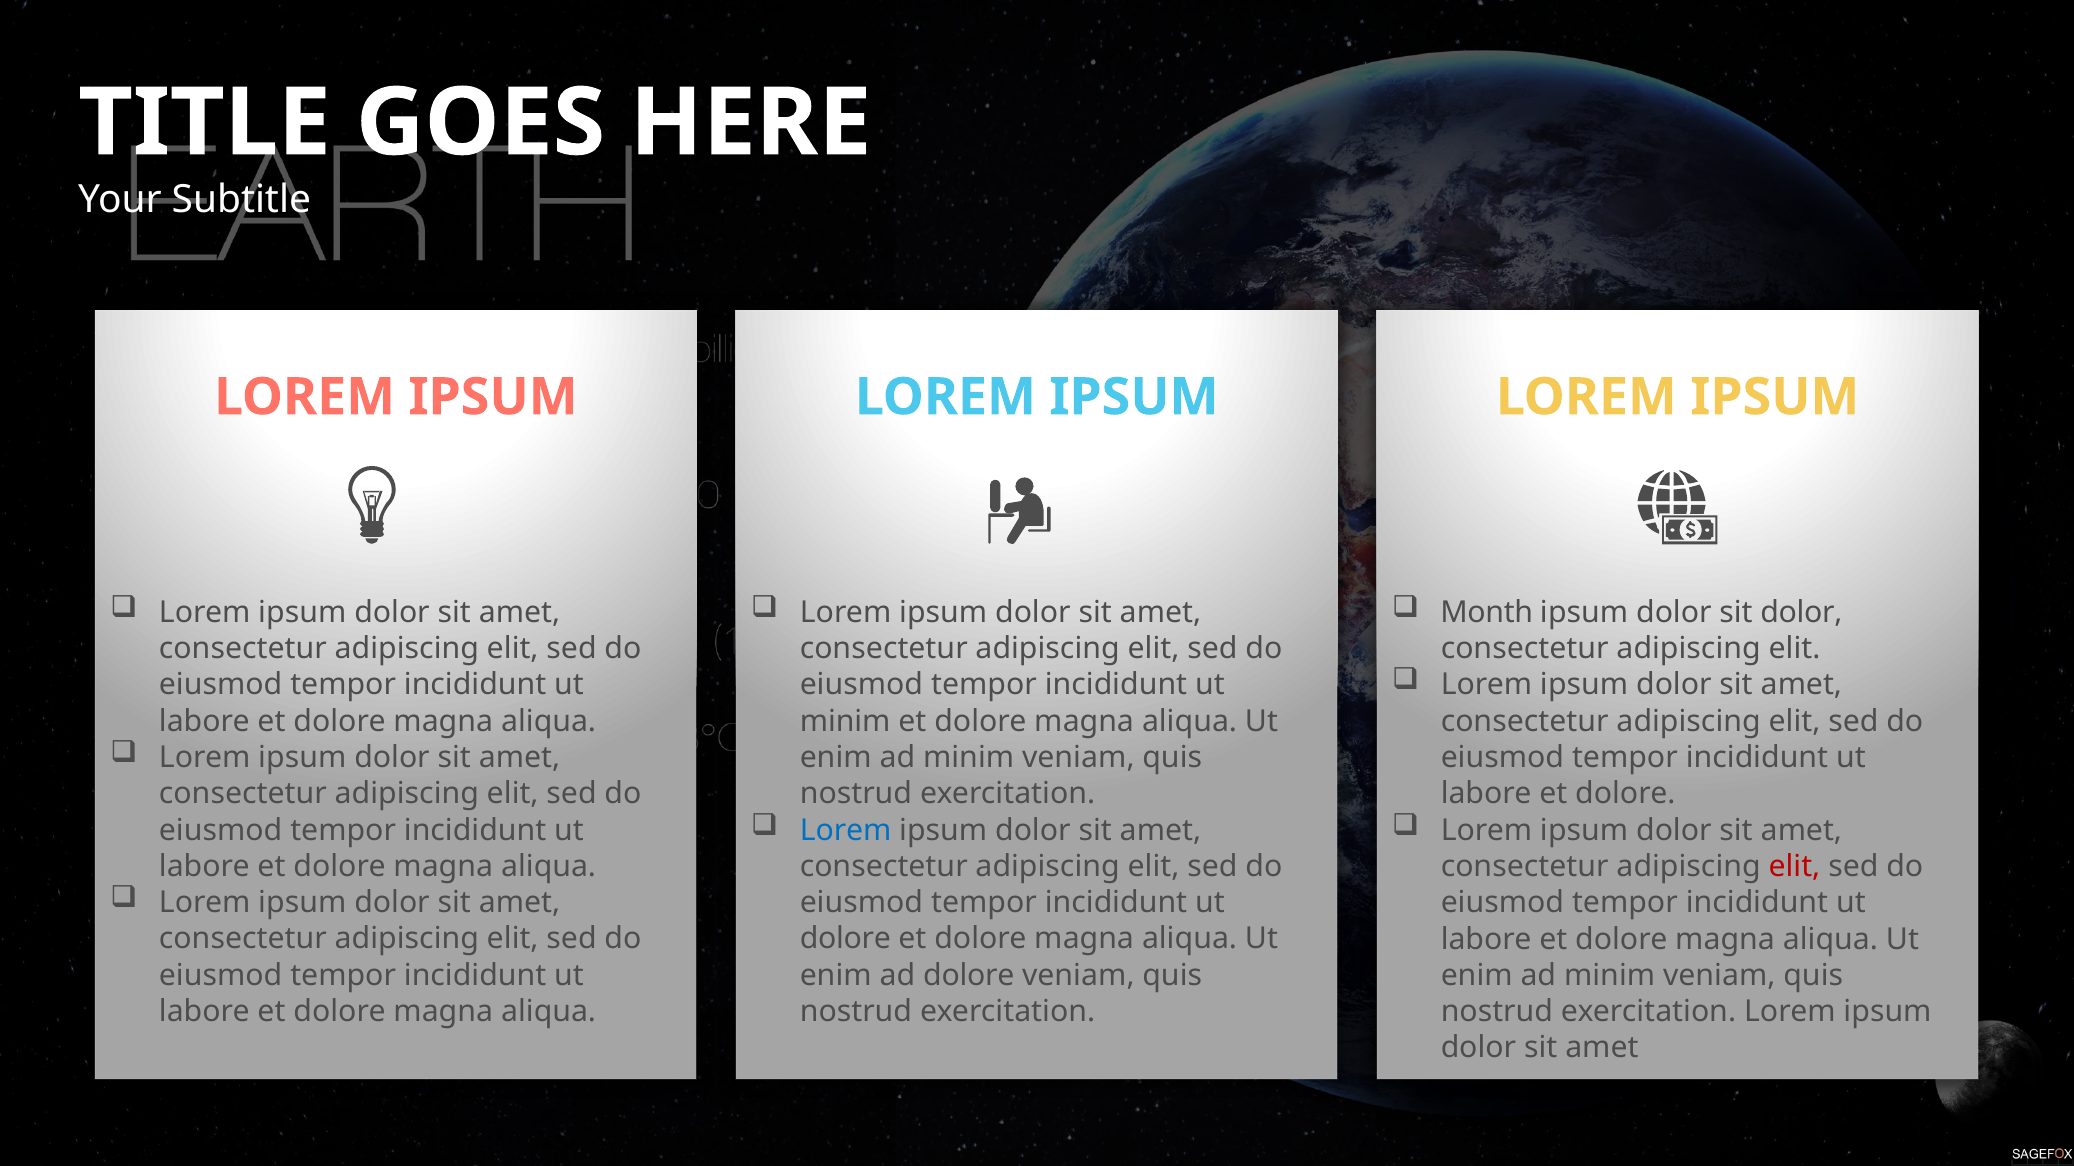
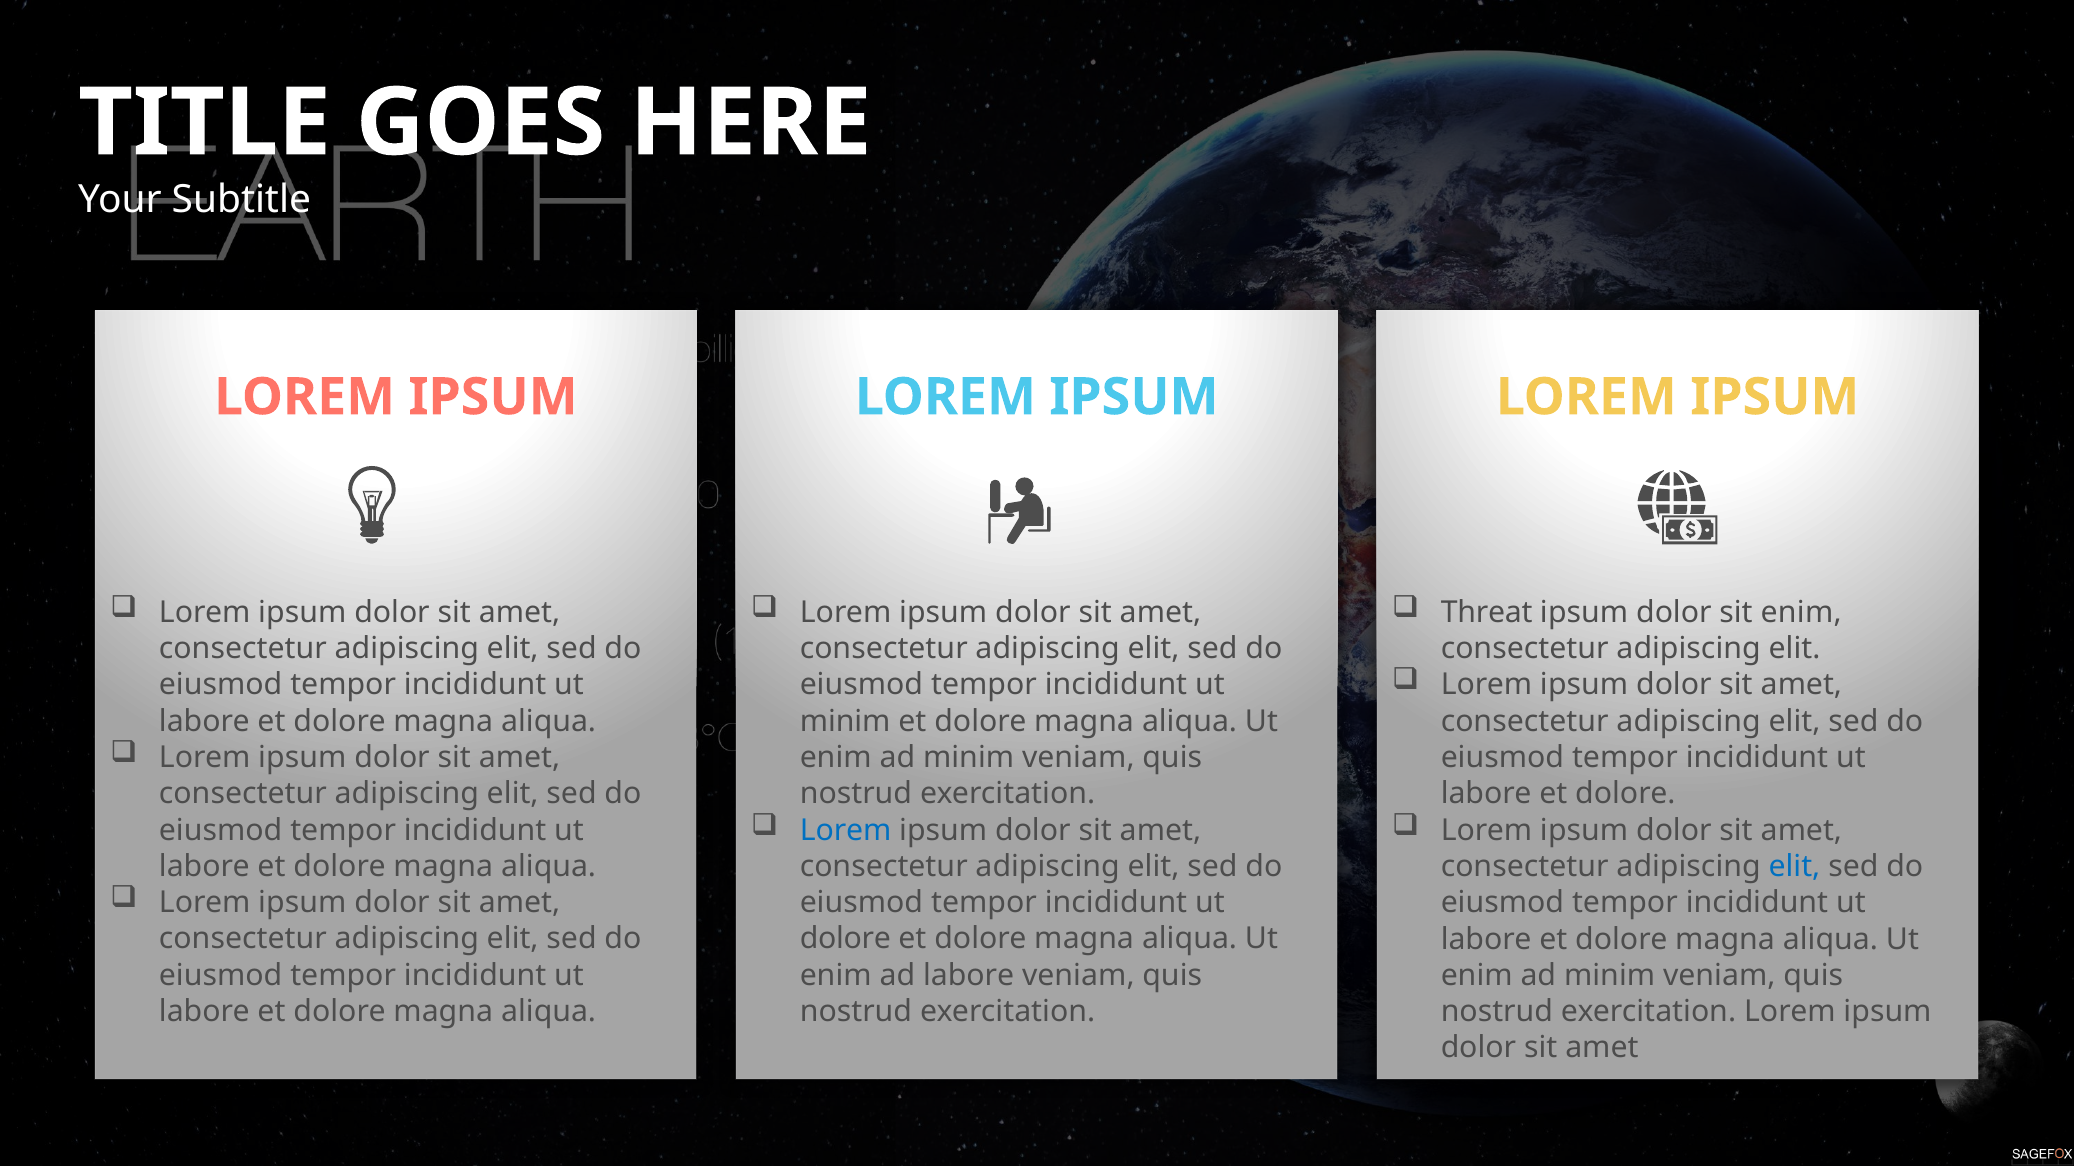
Month: Month -> Threat (1487, 613)
sit dolor: dolor -> enim (1801, 613)
elit colour: red -> blue (1794, 867)
ad dolore: dolore -> labore (969, 976)
